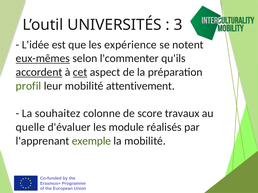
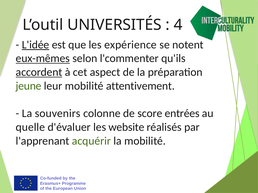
3: 3 -> 4 (178, 25)
L'idée underline: none -> present (36, 45)
cet underline: present -> none (80, 72)
profil: profil -> jeune (29, 86)
souhaitez: souhaitez -> souvenirs (58, 114)
travaux: travaux -> entrées (182, 114)
module: module -> website (126, 127)
exemple: exemple -> acquérir (91, 141)
